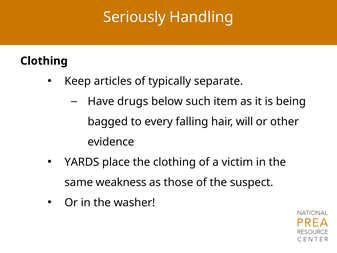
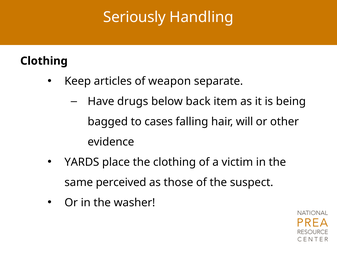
typically: typically -> weapon (170, 81)
such: such -> back (198, 101)
every: every -> cases (159, 122)
weakness: weakness -> perceived (121, 182)
